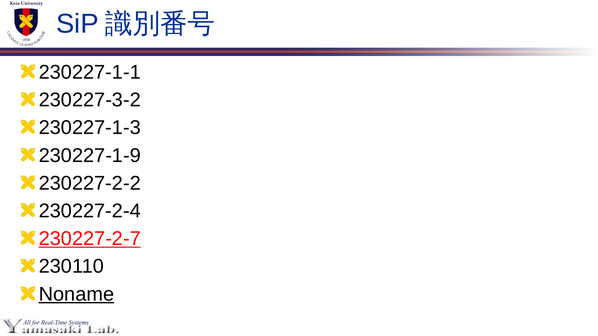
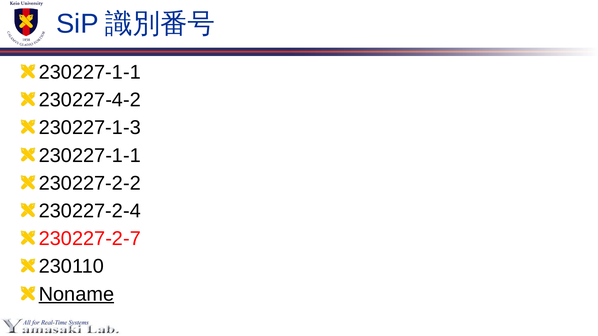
230227-3-2: 230227-3-2 -> 230227-4-2 (90, 100)
230227-1-9: 230227-1-9 -> 230227-1-1 (90, 156)
230227-2-7 underline: present -> none (90, 239)
